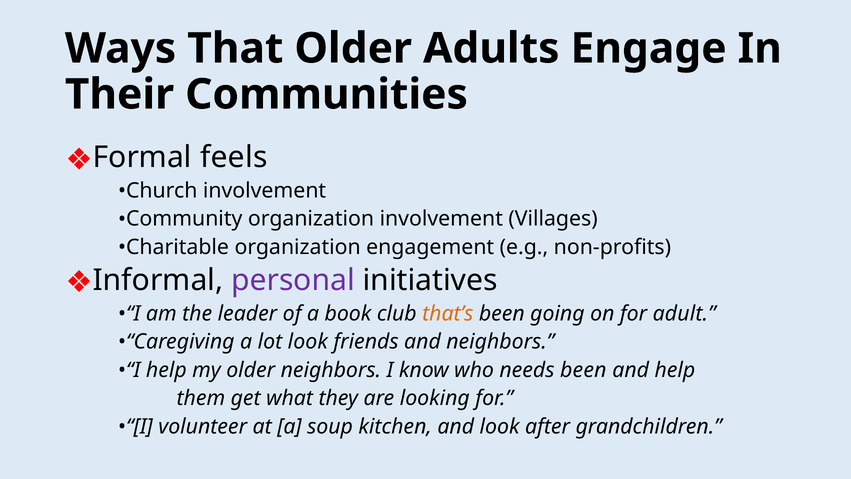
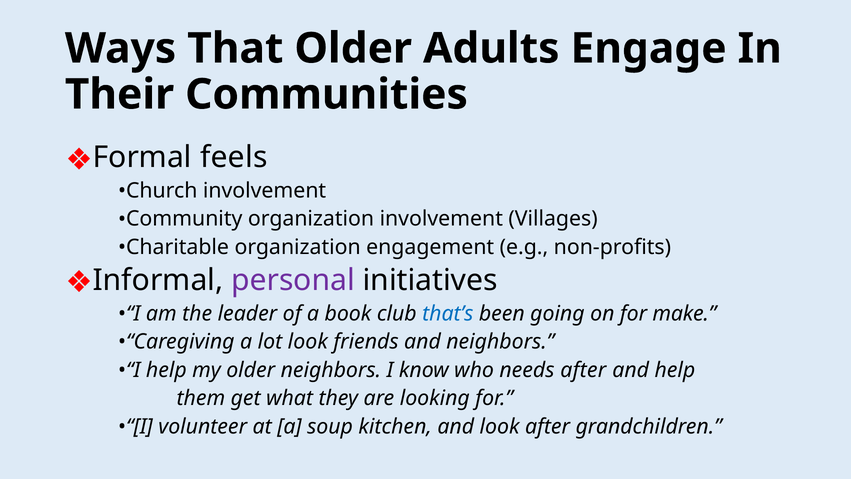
that’s colour: orange -> blue (448, 313)
adult: adult -> make (684, 313)
needs been: been -> after (583, 370)
